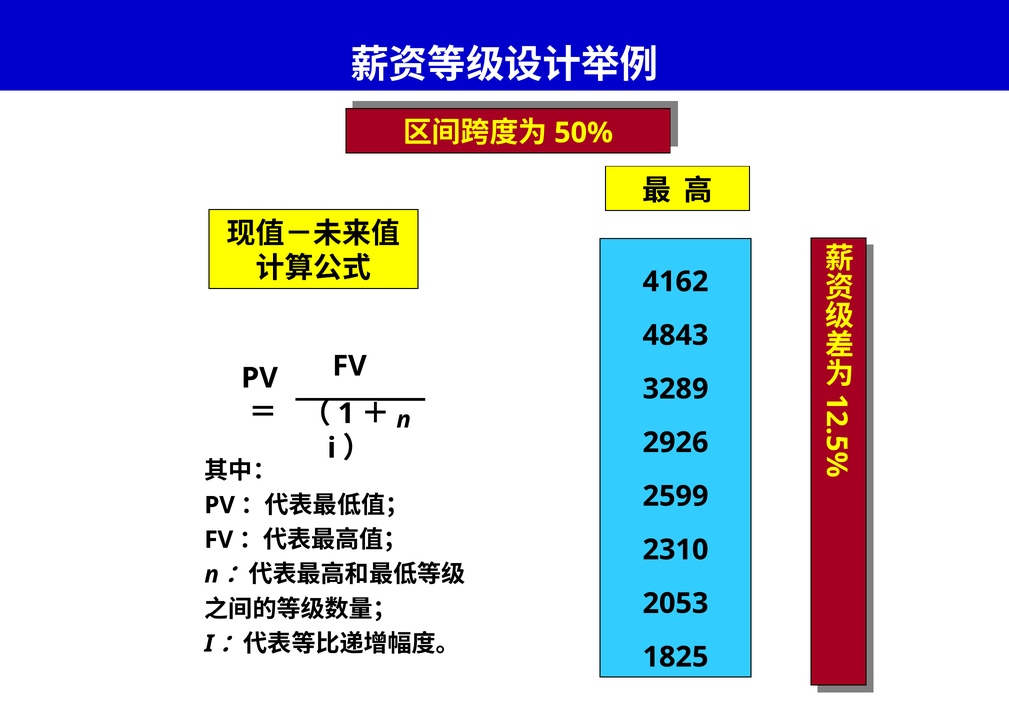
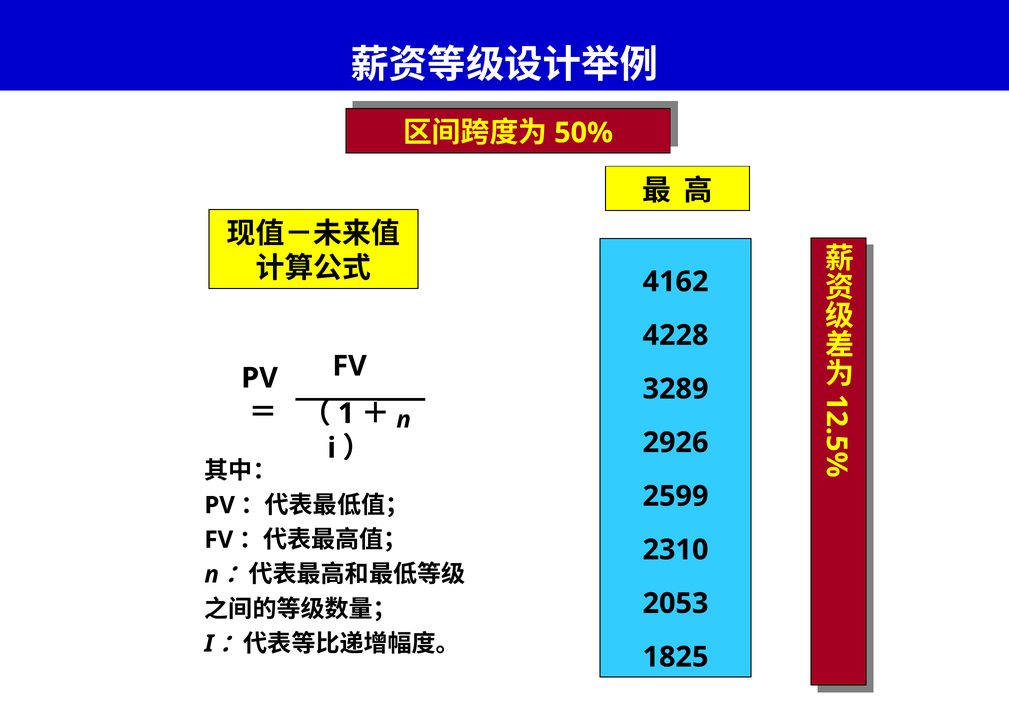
4843: 4843 -> 4228 (676, 335)
